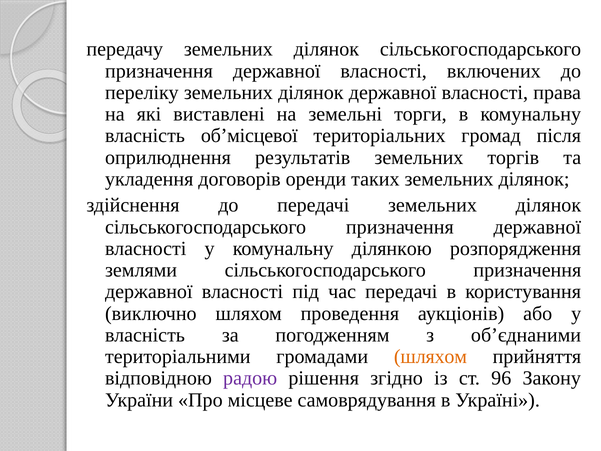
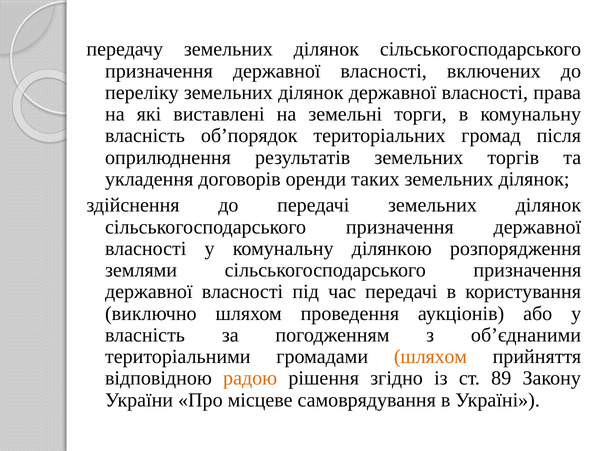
об’місцевої: об’місцевої -> об’порядок (249, 136)
радою colour: purple -> orange (250, 378)
96: 96 -> 89 (501, 378)
